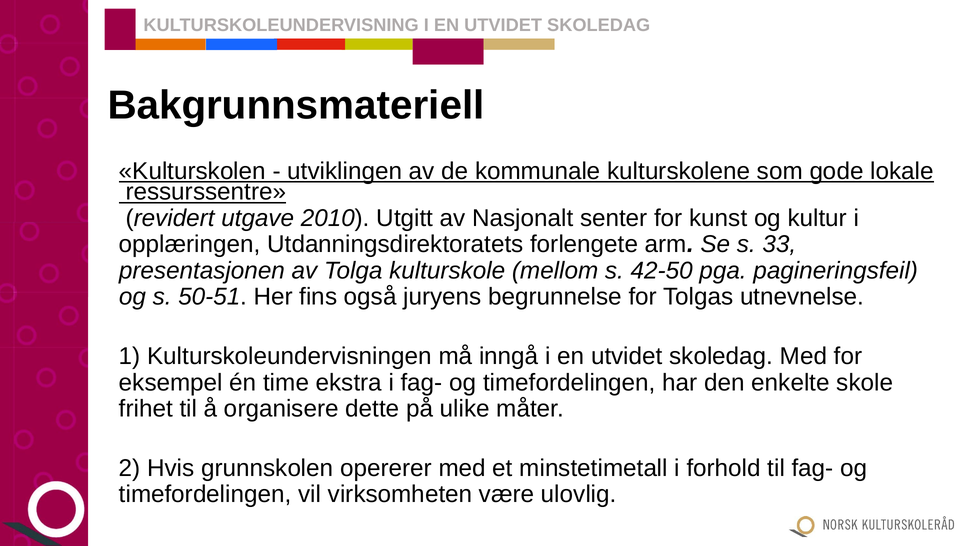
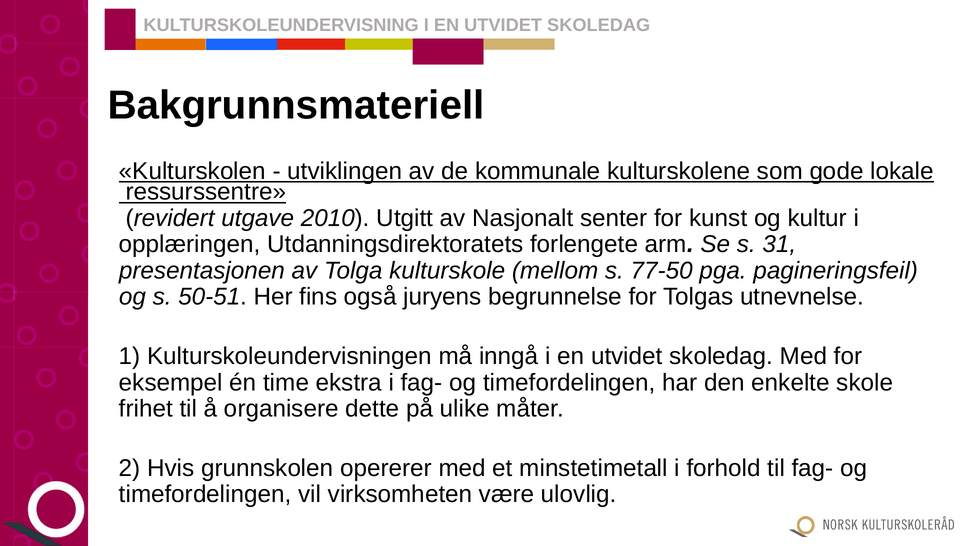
33: 33 -> 31 (779, 244)
42-50: 42-50 -> 77-50 (662, 271)
